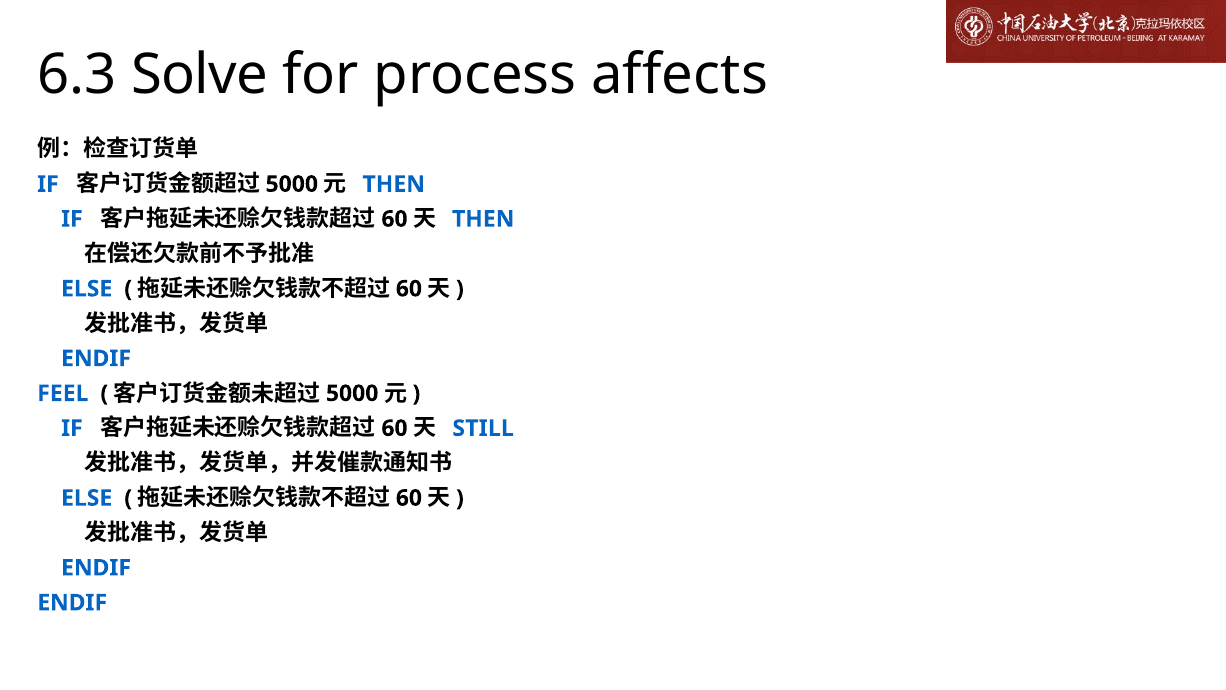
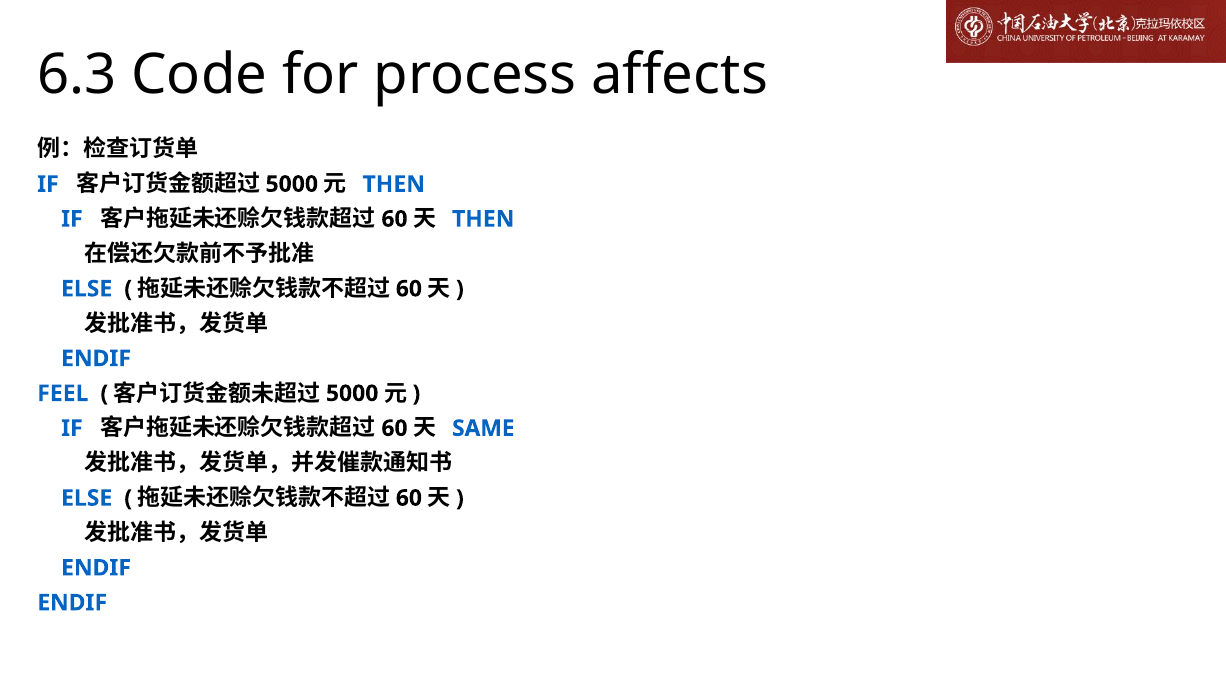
Solve: Solve -> Code (199, 74)
STILL: STILL -> SAME (483, 428)
